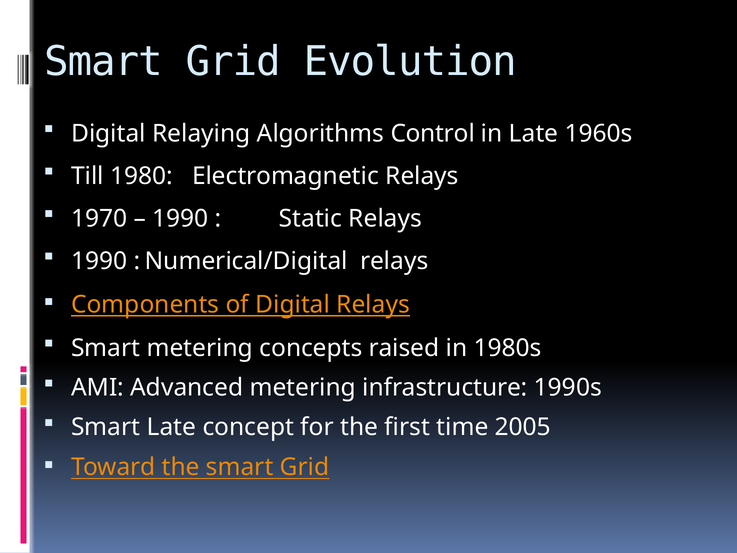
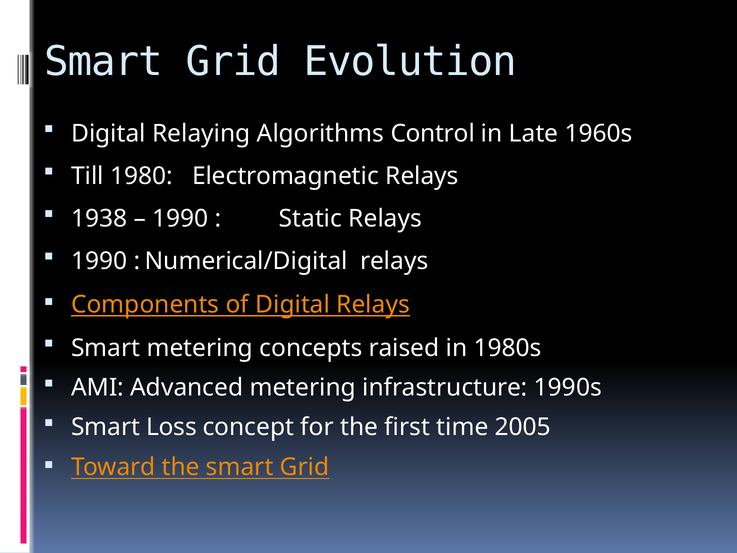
1970: 1970 -> 1938 (99, 218)
Smart Late: Late -> Loss (171, 427)
